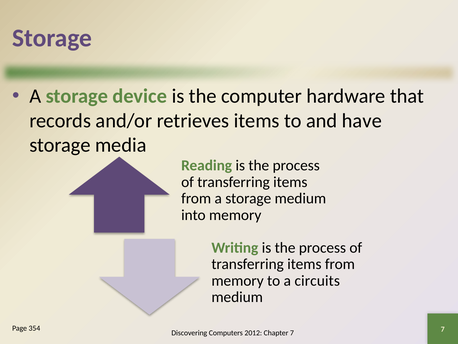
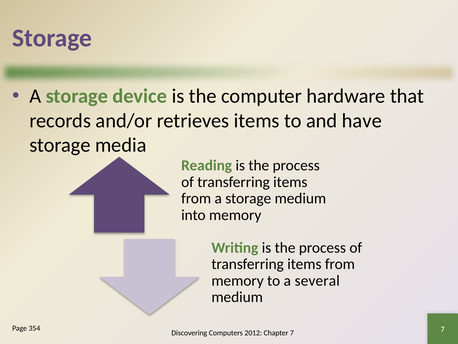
circuits: circuits -> several (317, 280)
